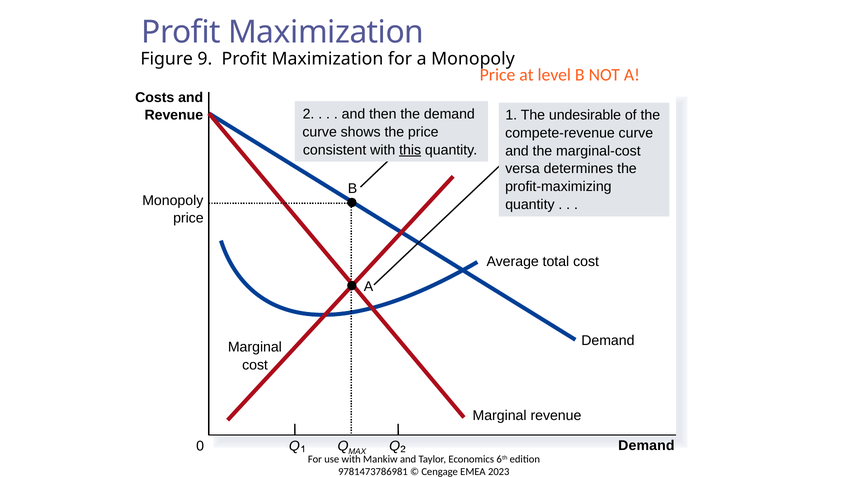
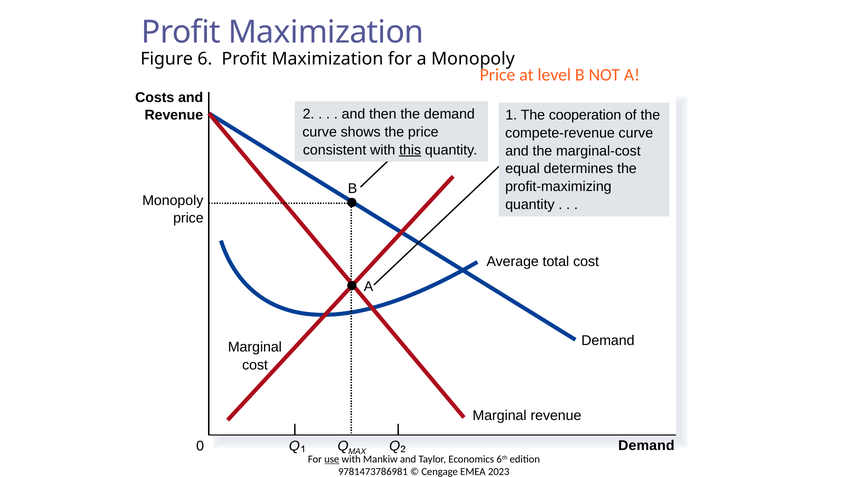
9: 9 -> 6 (205, 59)
undesirable: undesirable -> cooperation (585, 115)
versa: versa -> equal (523, 169)
use underline: none -> present (332, 459)
